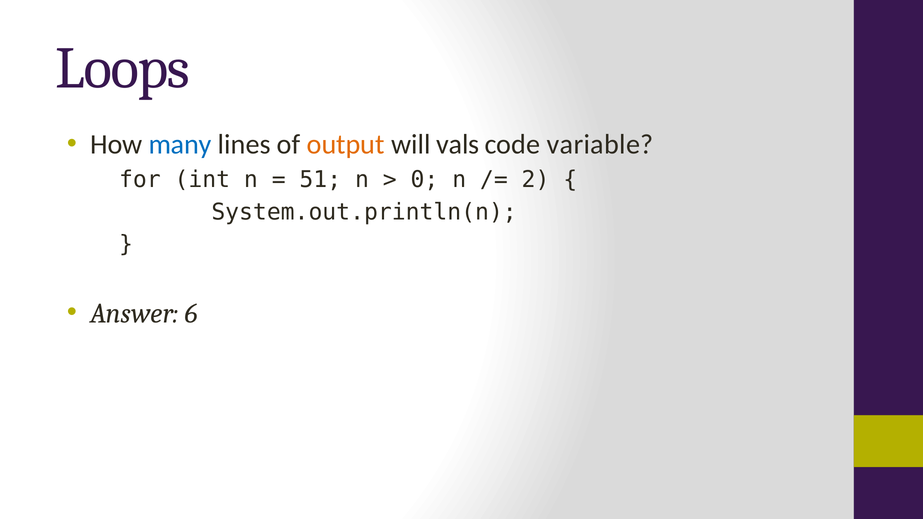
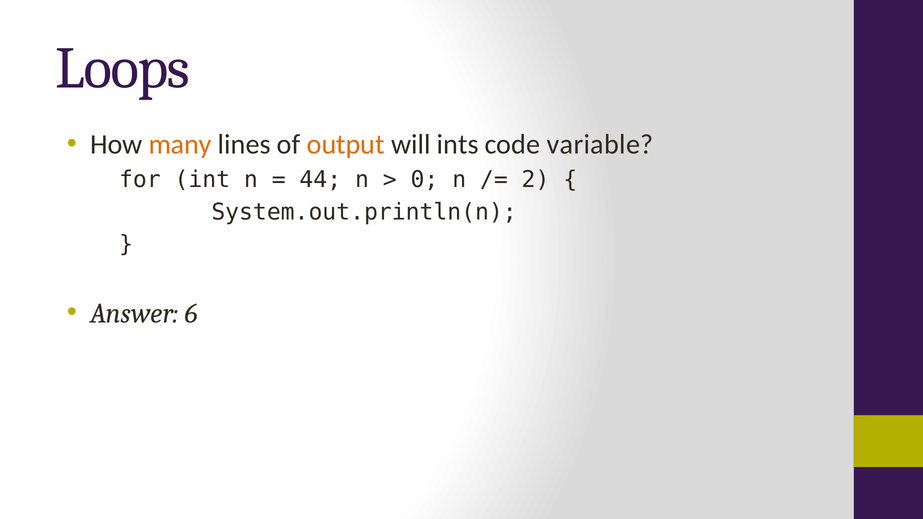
many colour: blue -> orange (180, 145)
vals: vals -> ints (458, 145)
51: 51 -> 44 (320, 180)
